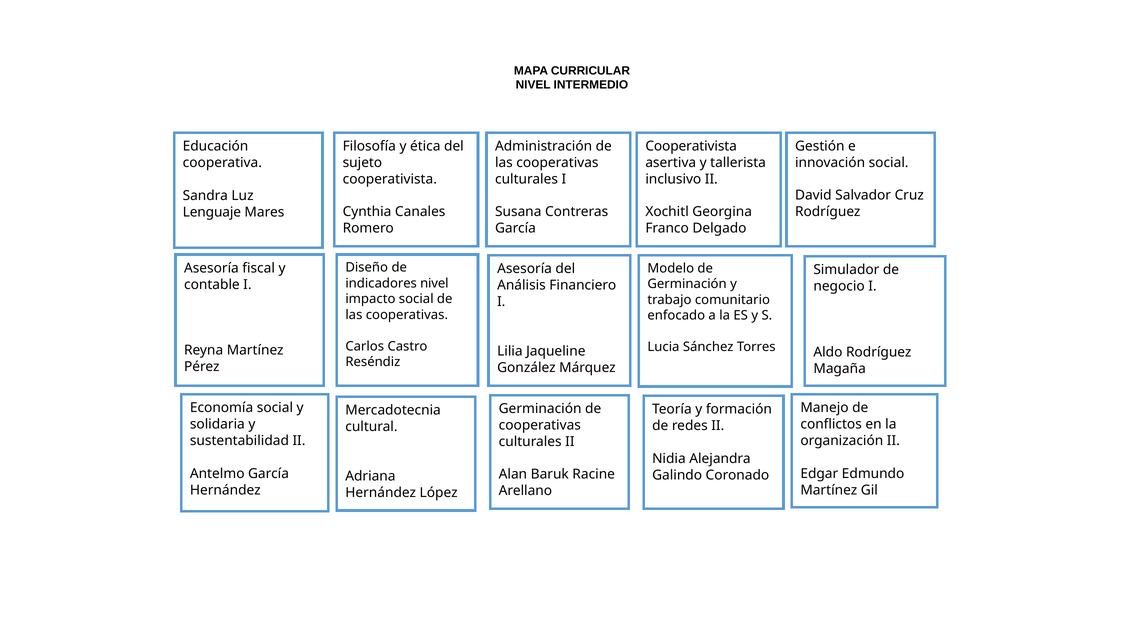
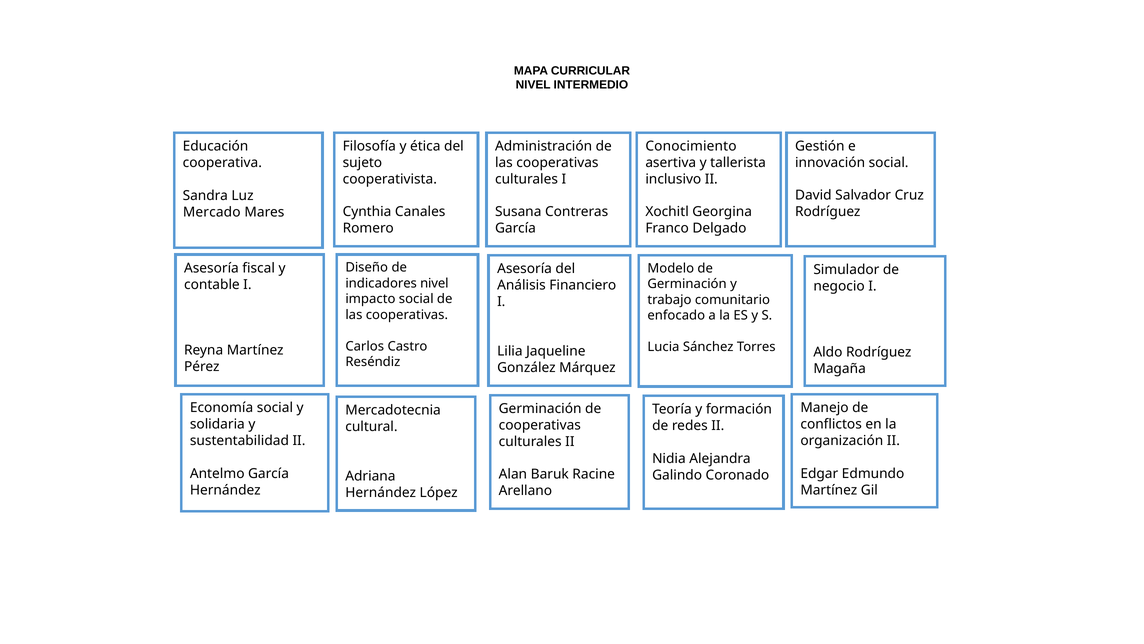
Cooperativista: Cooperativista -> Conocimiento (691, 146)
Lenguaje: Lenguaje -> Mercado (212, 212)
